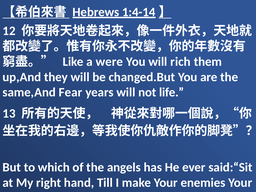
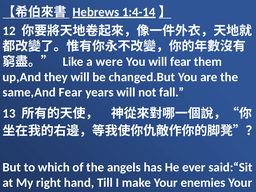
will rich: rich -> fear (181, 62)
life: life -> fall (172, 92)
